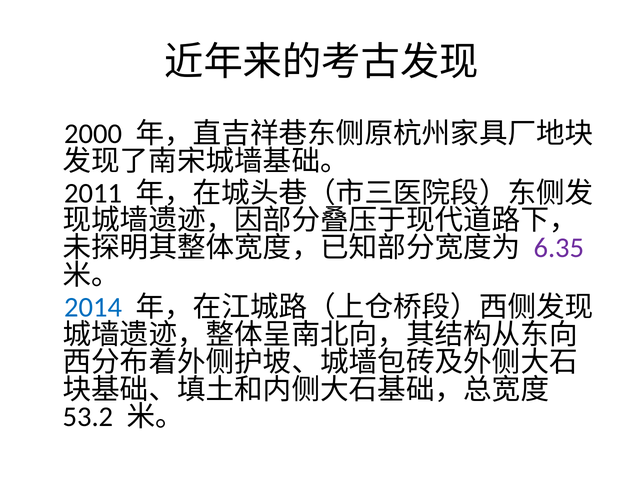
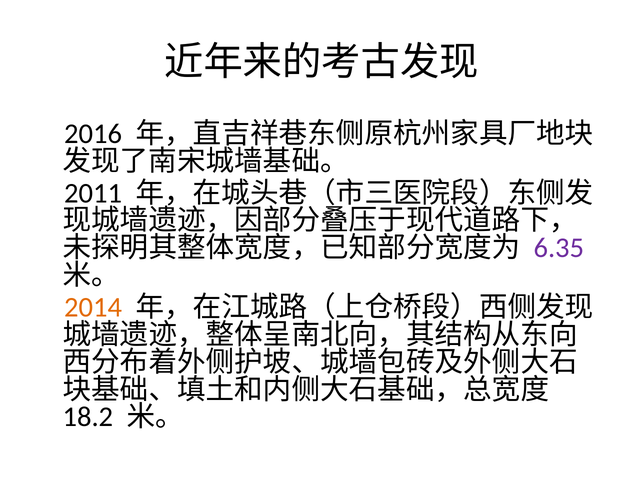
2000: 2000 -> 2016 (93, 134)
2014 colour: blue -> orange (93, 308)
53.2: 53.2 -> 18.2 (88, 417)
